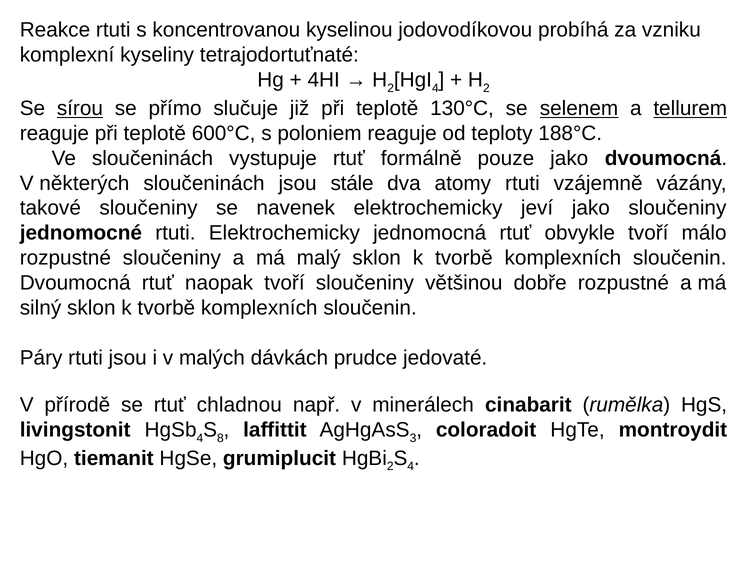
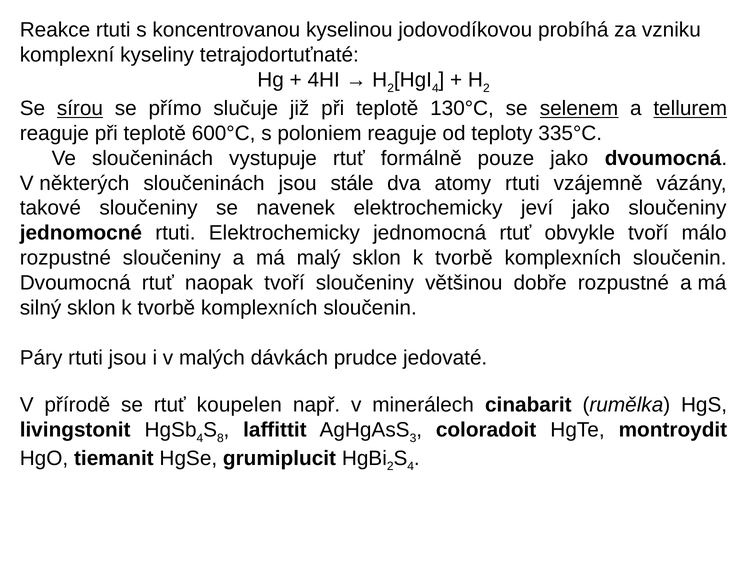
188°C: 188°C -> 335°C (570, 133)
chladnou: chladnou -> koupelen (239, 405)
